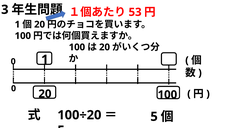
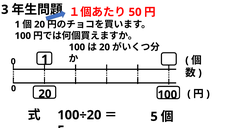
53: 53 -> 50 (135, 12)
